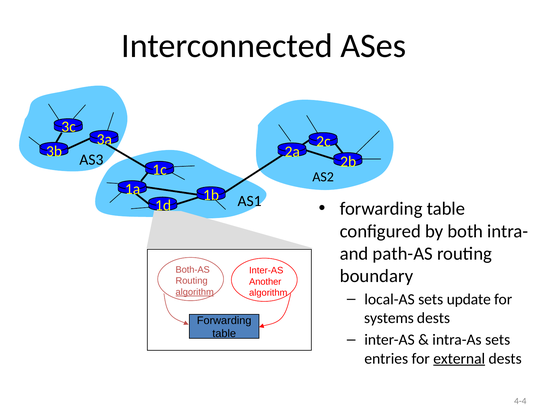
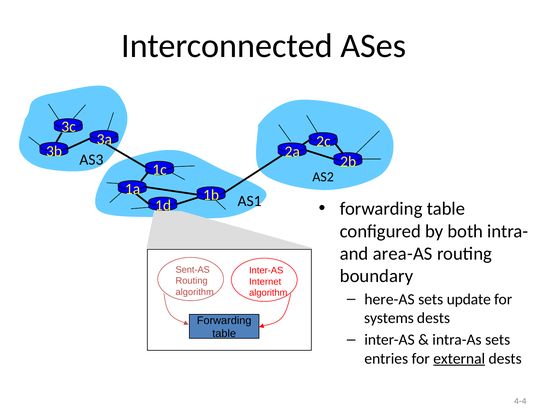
path-AS: path-AS -> area-AS (403, 254)
Both-AS: Both-AS -> Sent-AS (193, 270)
Another: Another -> Internet (265, 282)
algorithm underline: present -> none (195, 292)
local-AS: local-AS -> here-AS (389, 299)
